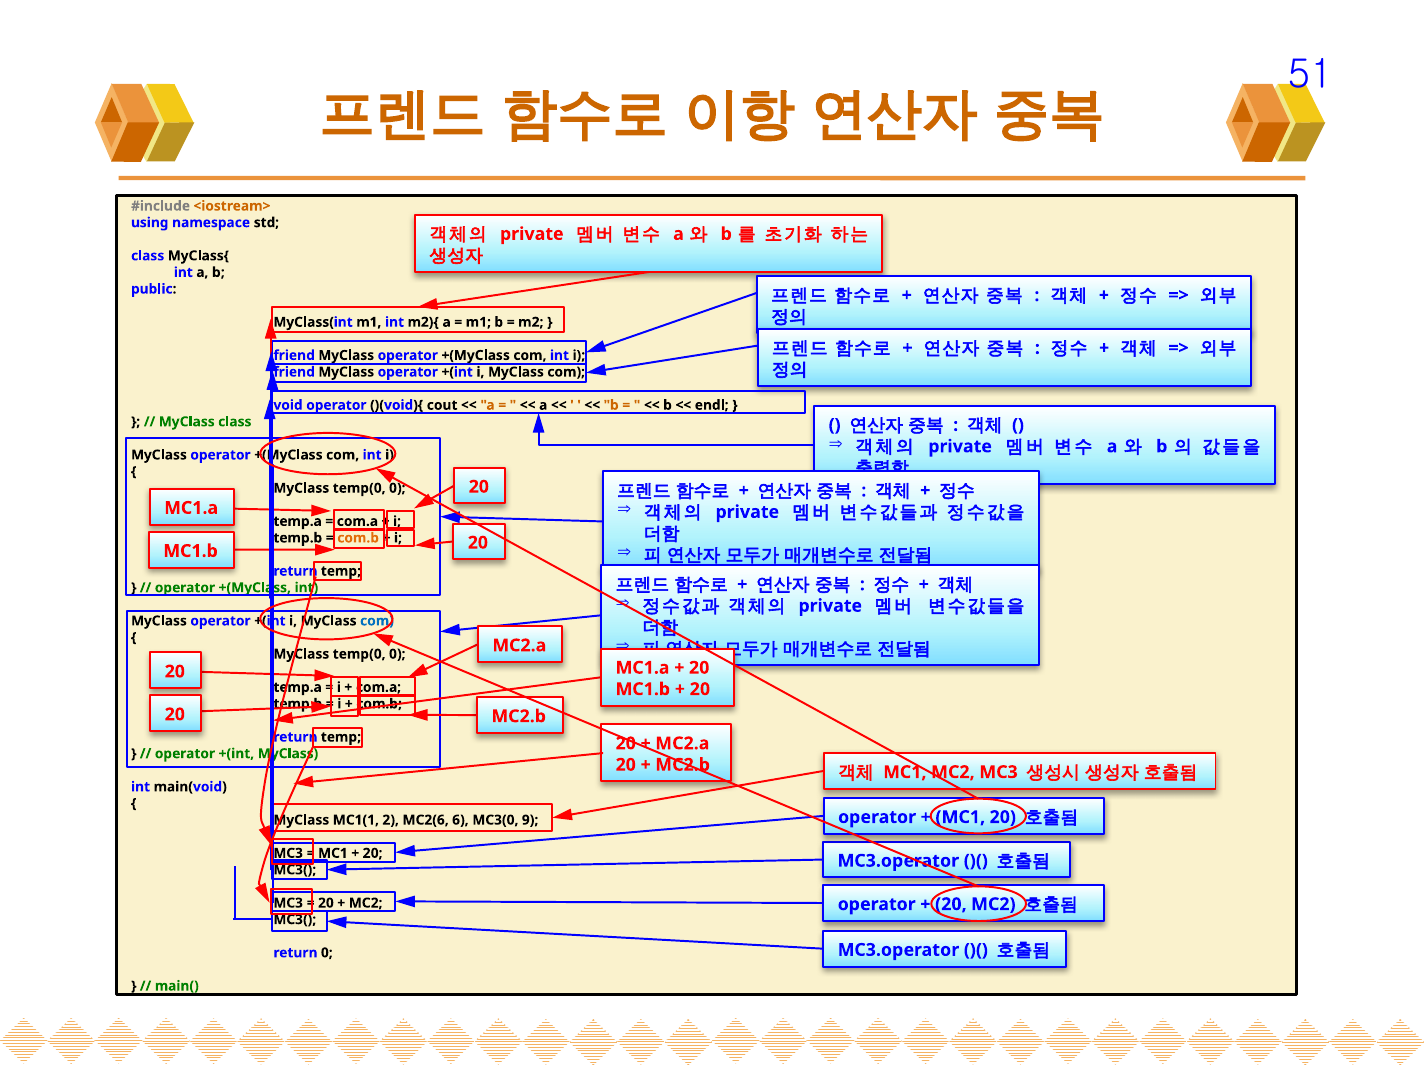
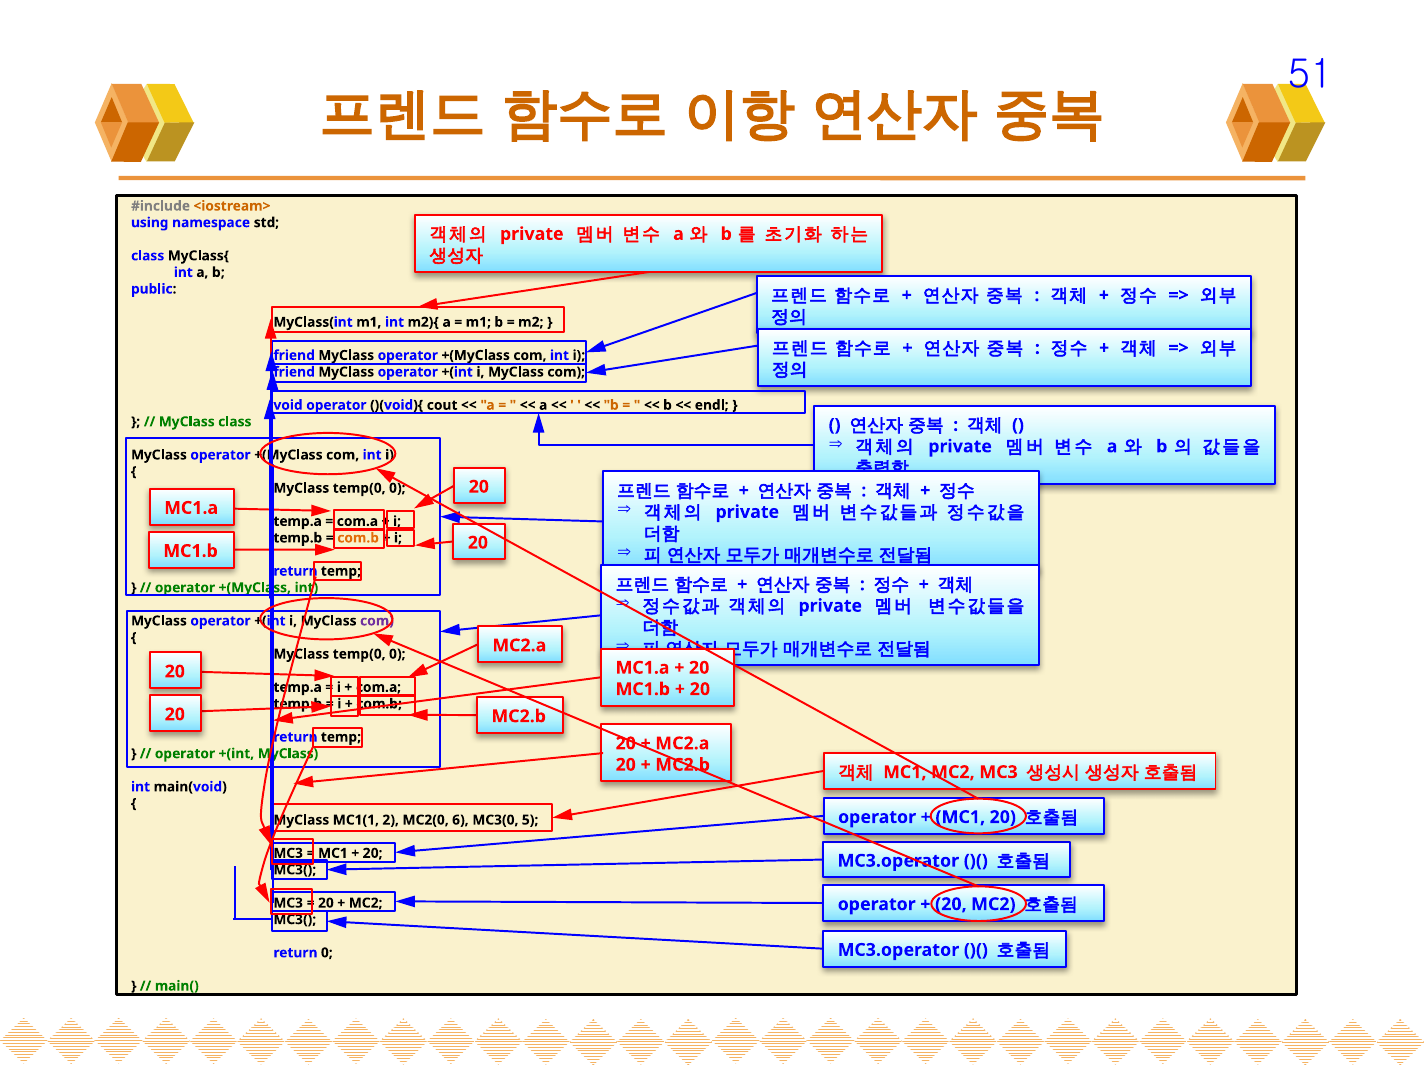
com colour: blue -> purple (377, 621)
MC2(6: MC2(6 -> MC2(0 (426, 820)
9: 9 -> 5 (530, 820)
